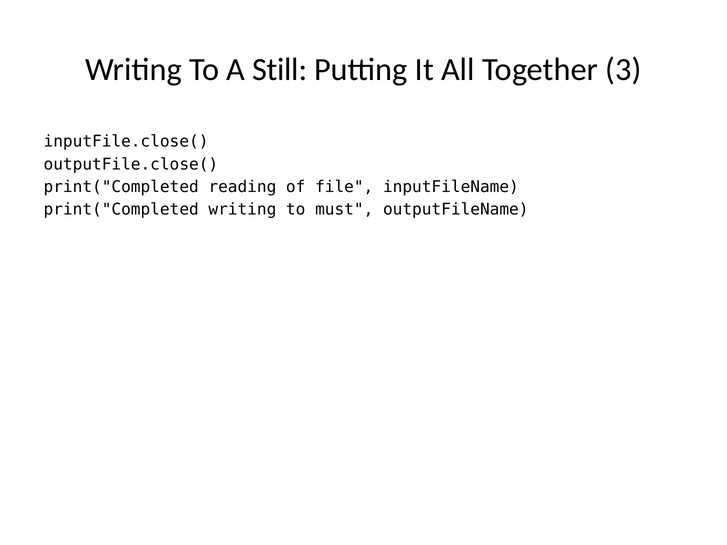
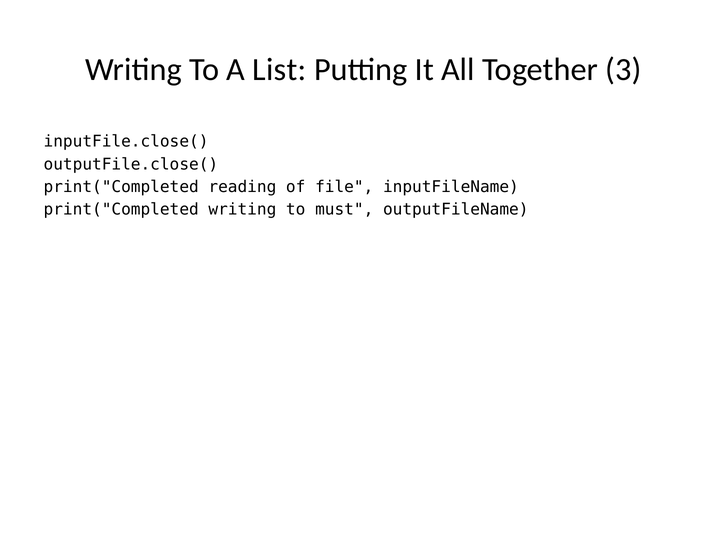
Still: Still -> List (279, 70)
